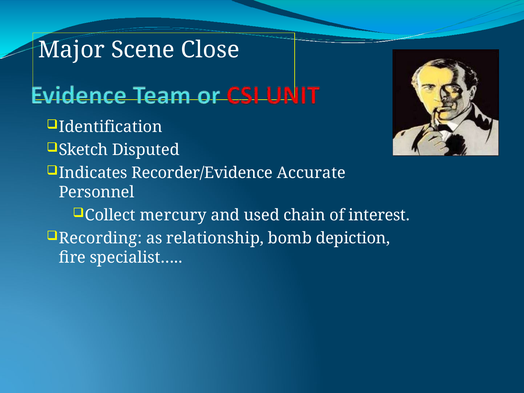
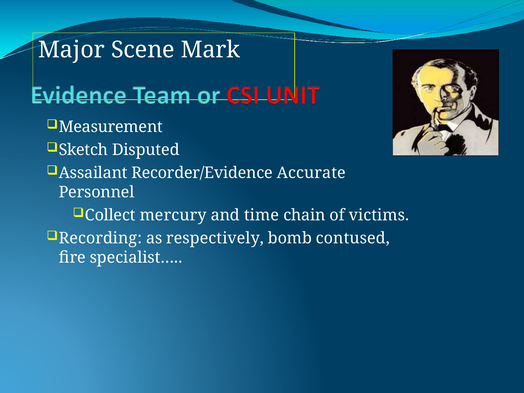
Close: Close -> Mark (210, 50)
Identification: Identification -> Measurement (111, 127)
Indicates: Indicates -> Assailant (93, 173)
used: used -> time (262, 215)
interest: interest -> victims (379, 215)
relationship: relationship -> respectively (215, 238)
depiction: depiction -> contused (353, 238)
